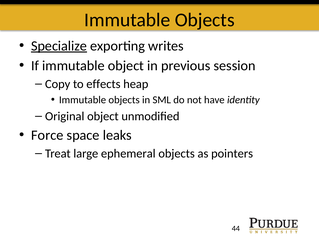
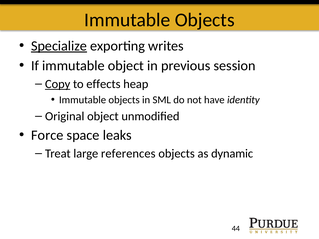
Copy underline: none -> present (58, 84)
ephemeral: ephemeral -> references (128, 154)
pointers: pointers -> dynamic (232, 154)
